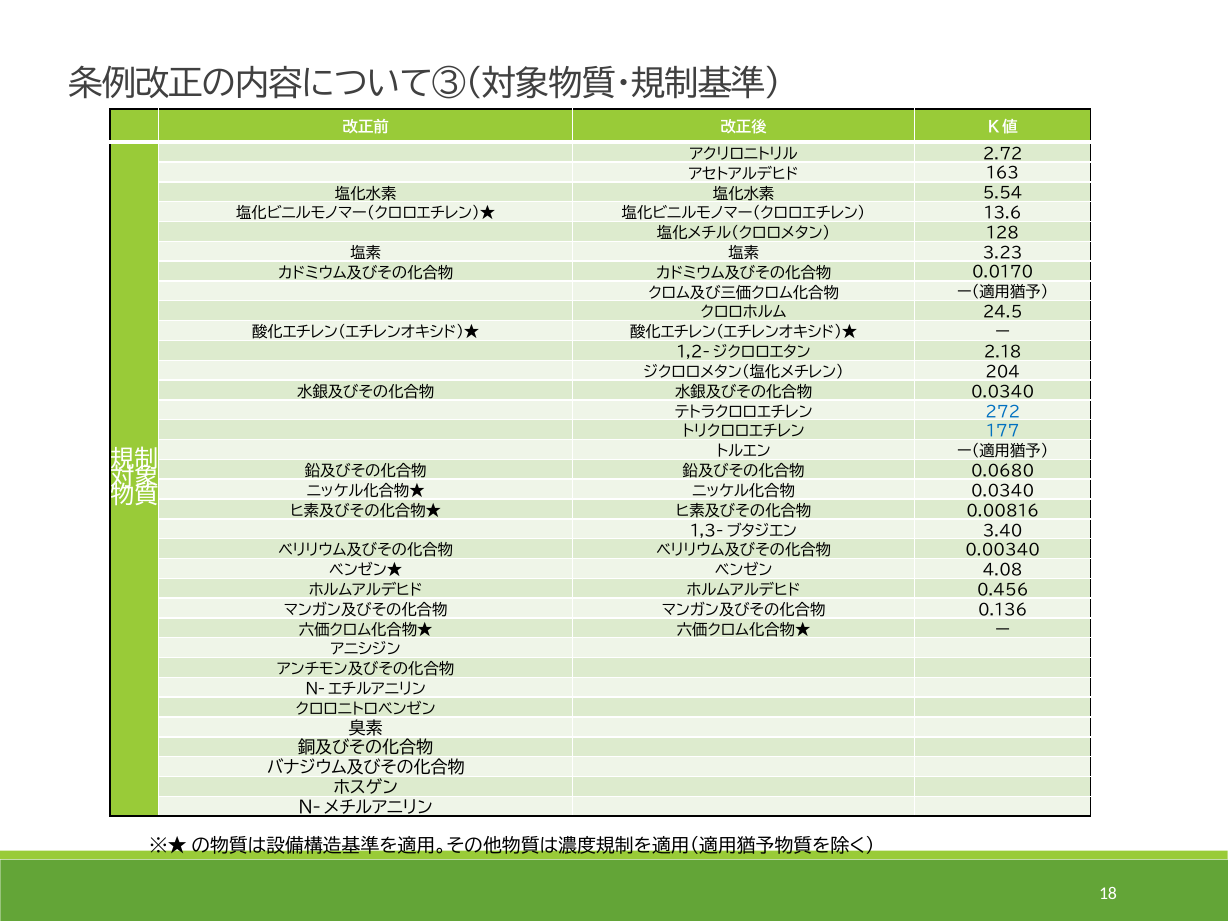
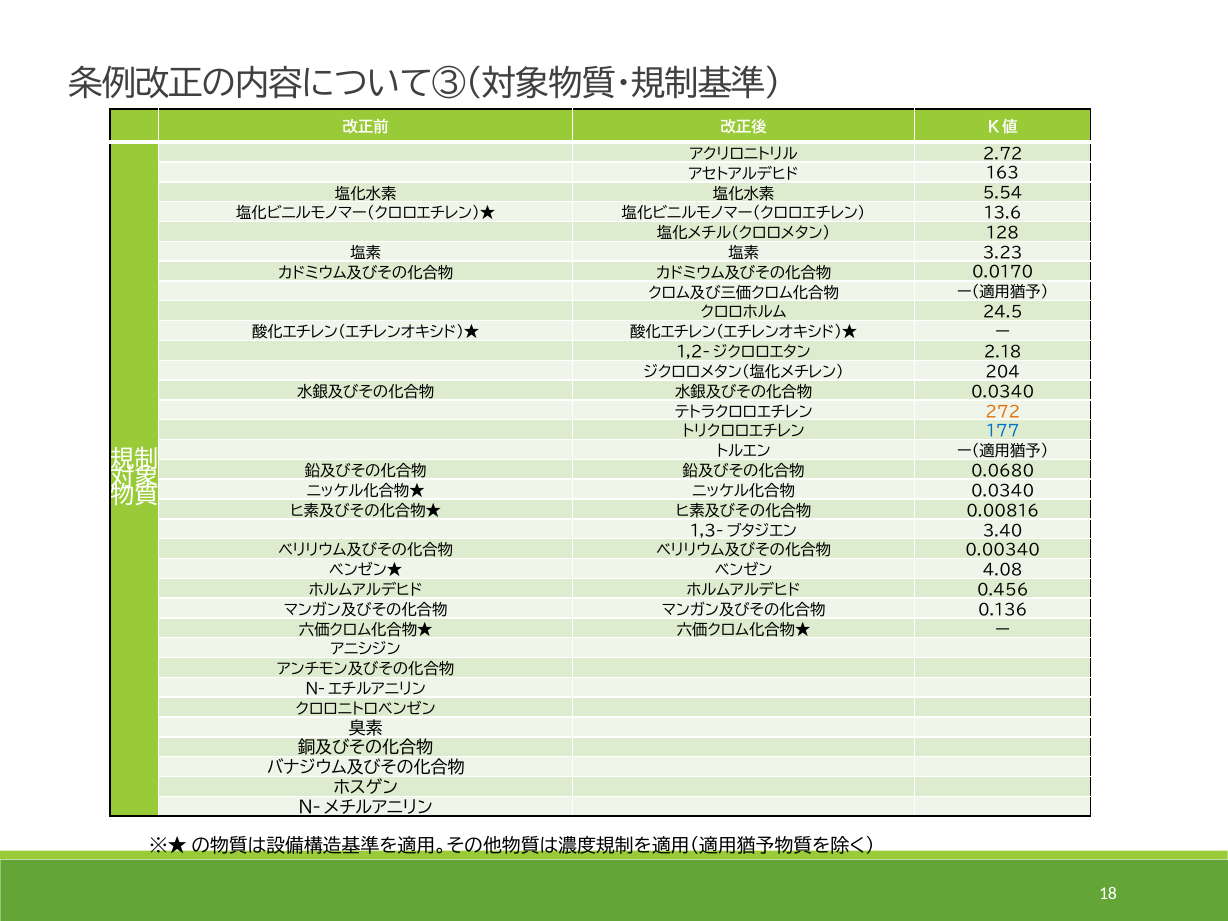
272 colour: blue -> orange (1003, 412)
